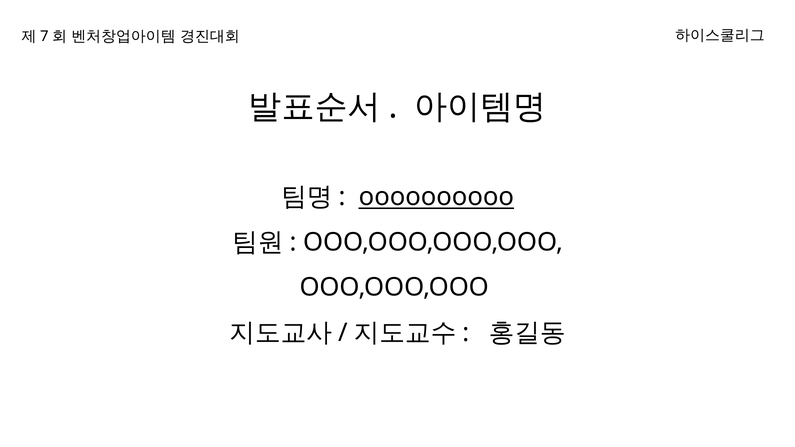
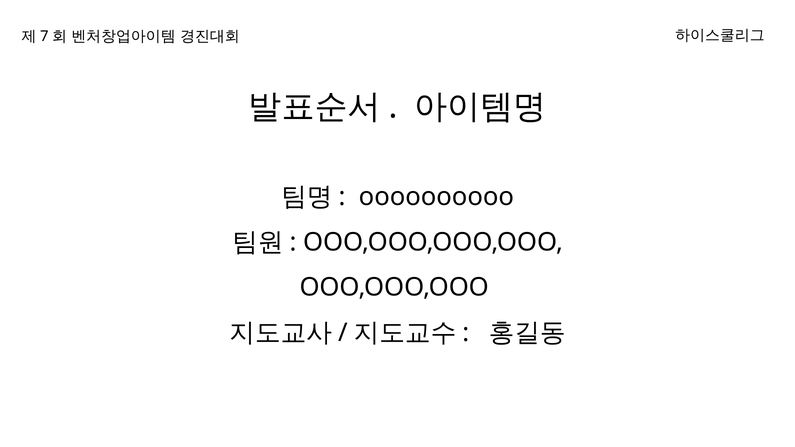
oooooooooo underline: present -> none (436, 197)
